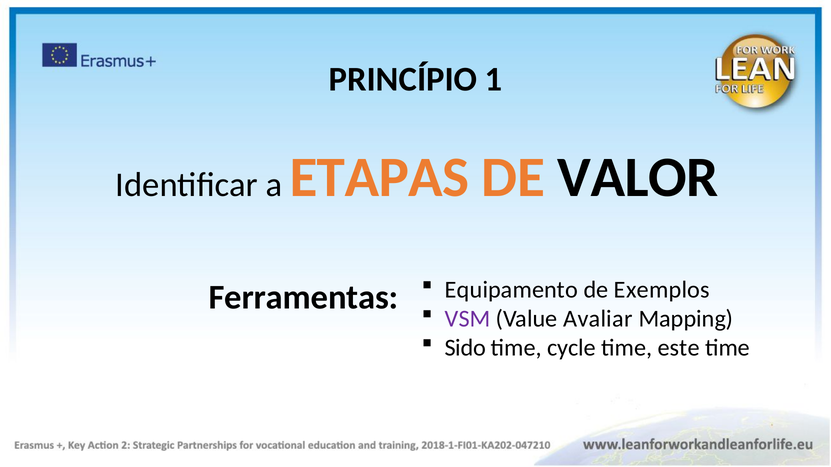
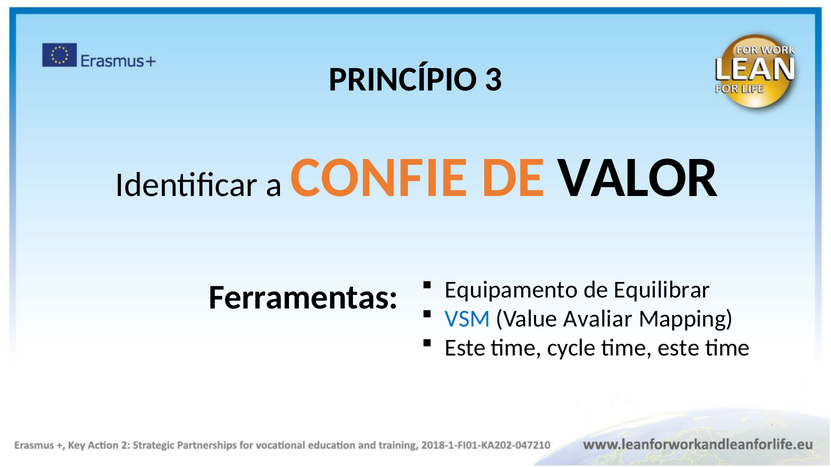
1: 1 -> 3 (494, 79)
ETAPAS: ETAPAS -> CONFIE (379, 178)
Exemplos: Exemplos -> Equilibrar (662, 290)
VSM colour: purple -> blue (468, 319)
Sido: Sido -> Este (465, 348)
